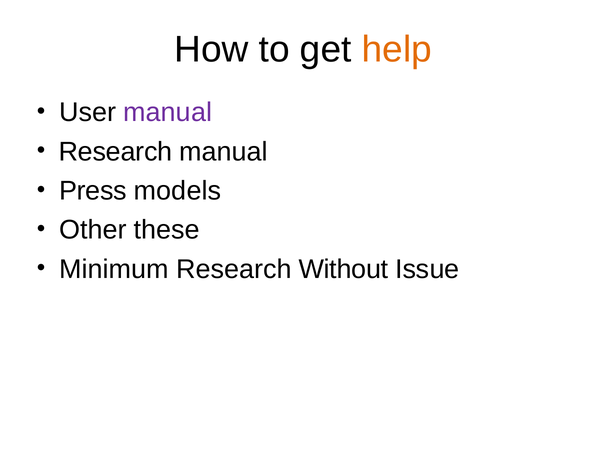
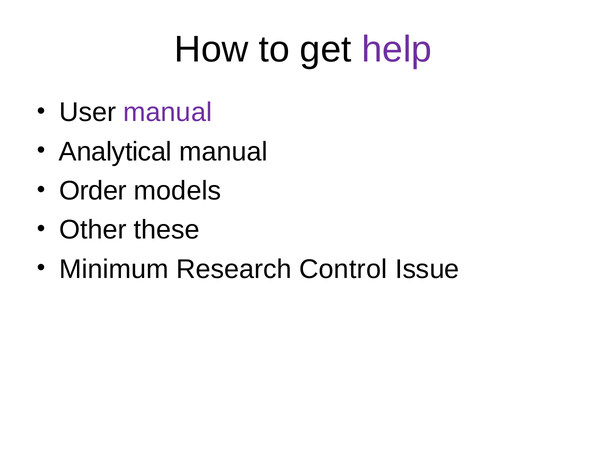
help colour: orange -> purple (397, 50)
Research: Research -> Analytical (115, 151)
Press: Press -> Order (93, 190)
Without: Without -> Control (343, 269)
